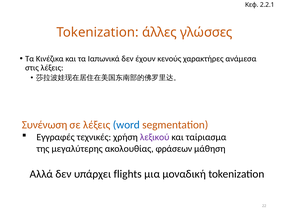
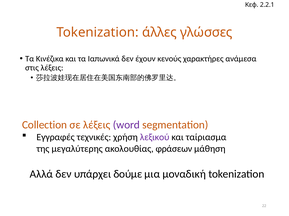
Συνένωση: Συνένωση -> Collection (45, 125)
word colour: blue -> purple (126, 125)
flights: flights -> δούμε (128, 175)
